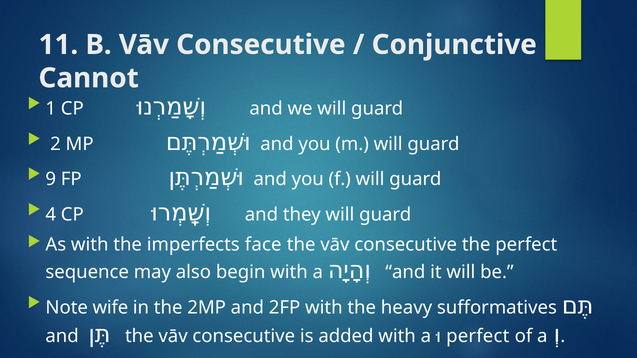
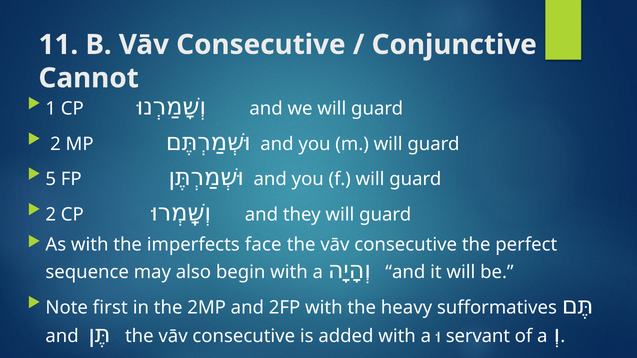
9: 9 -> 5 (51, 179)
4: 4 -> 2 (51, 215)
wife: wife -> first (110, 308)
perfect: perfect -> servant (478, 336)
